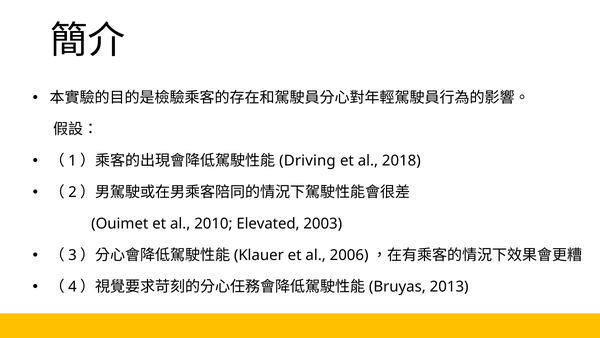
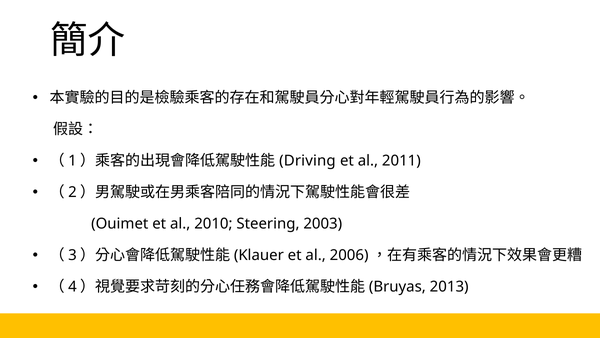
2018: 2018 -> 2011 (401, 161)
Elevated: Elevated -> Steering (268, 224)
